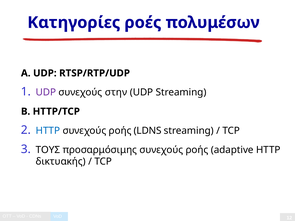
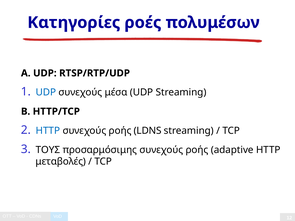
UDP colour: purple -> blue (46, 92)
στην: στην -> μέσα (116, 92)
δικτυακής: δικτυακής -> μεταβολές (61, 162)
